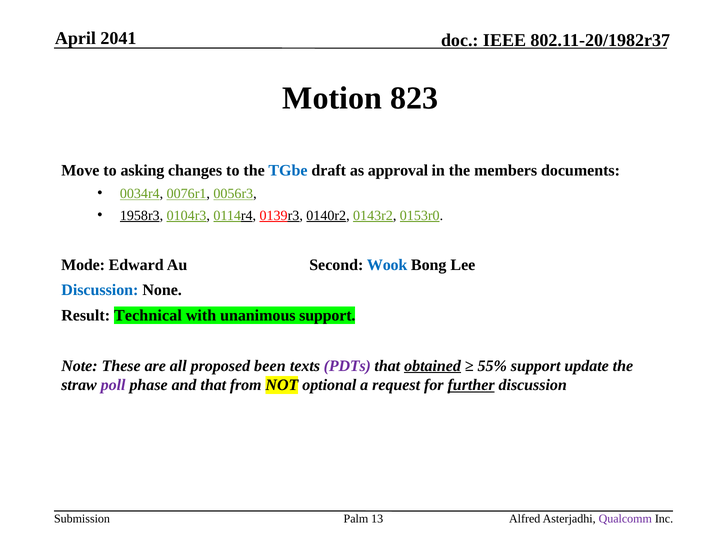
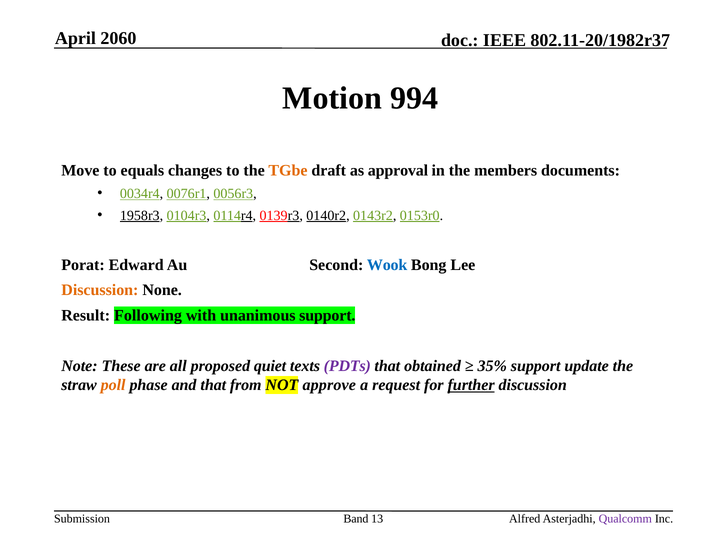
2041: 2041 -> 2060 (118, 38)
823: 823 -> 994 (414, 98)
asking: asking -> equals (142, 171)
TGbe colour: blue -> orange (288, 171)
Mode: Mode -> Porat (83, 265)
Discussion colour: blue -> orange (100, 290)
Technical: Technical -> Following (148, 315)
been: been -> quiet (270, 366)
obtained underline: present -> none (433, 366)
55%: 55% -> 35% (492, 366)
poll colour: purple -> orange (113, 385)
optional: optional -> approve (329, 385)
Palm: Palm -> Band (356, 519)
